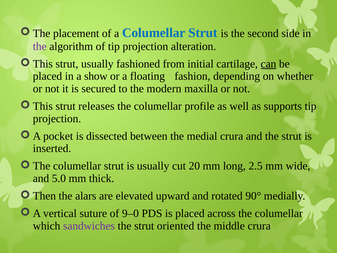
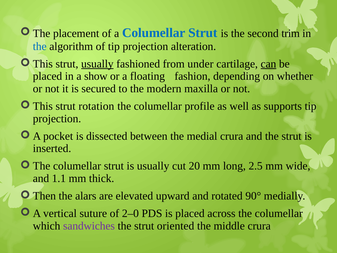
side: side -> trim (291, 33)
the colour: purple -> blue (40, 46)
usually underline: none -> present (97, 64)
initial: initial -> under (200, 64)
releases: releases -> rotation (96, 106)
5.0: 5.0 -> 1.1 (59, 178)
9–0: 9–0 -> 2–0 (130, 213)
